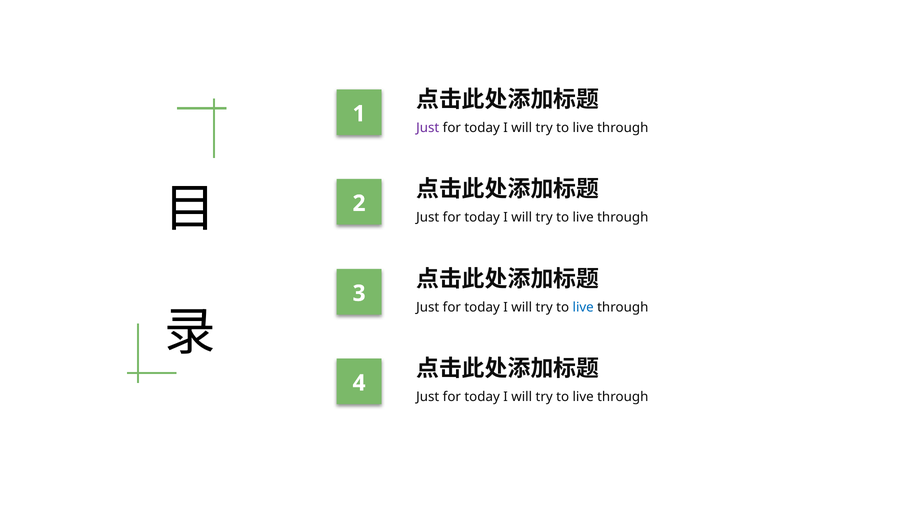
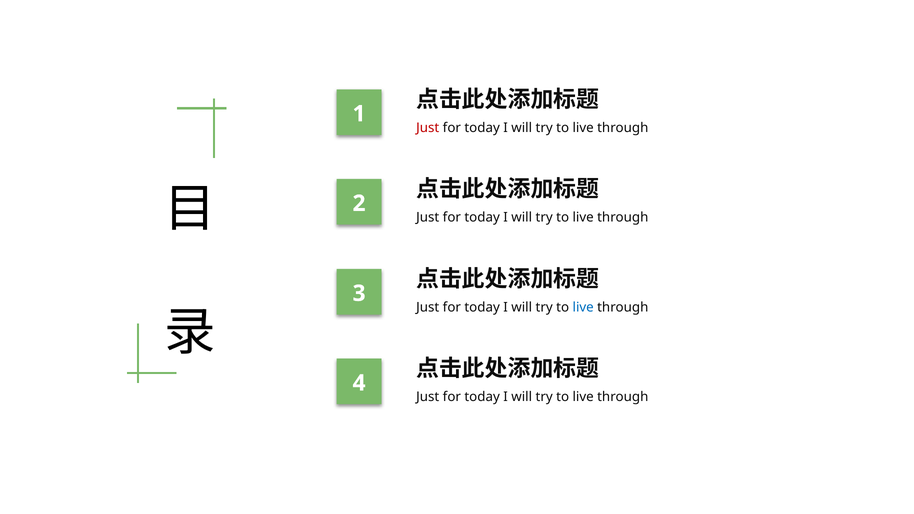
Just colour: purple -> red (428, 128)
